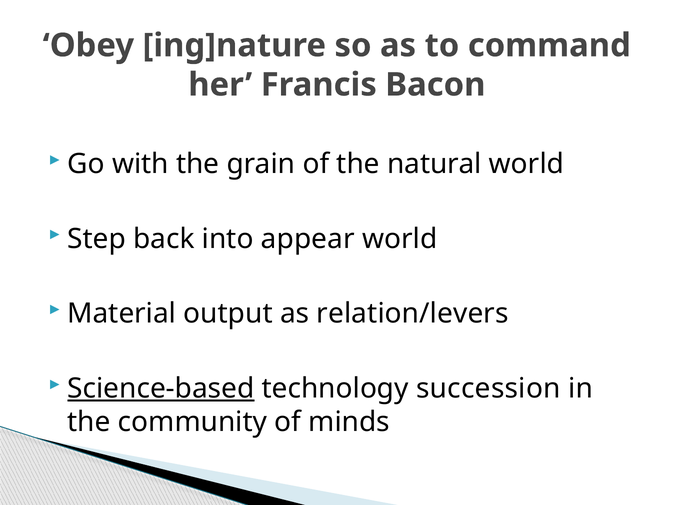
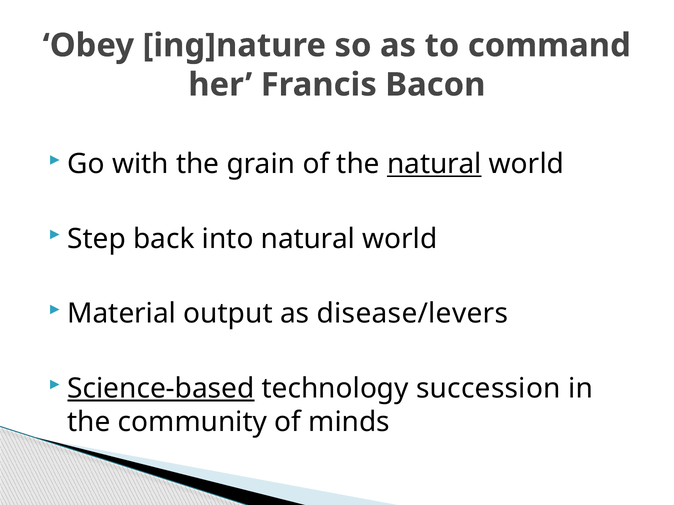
natural underline: none -> present (434, 164)
into appear: appear -> natural (308, 239)
relation/levers: relation/levers -> disease/levers (412, 314)
